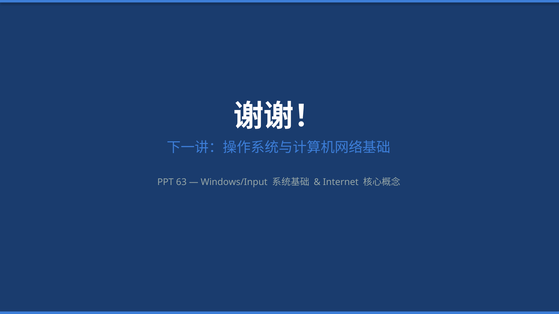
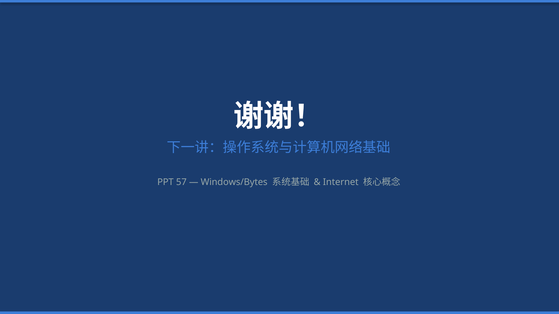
63: 63 -> 57 (181, 182)
Windows/Input: Windows/Input -> Windows/Bytes (234, 182)
